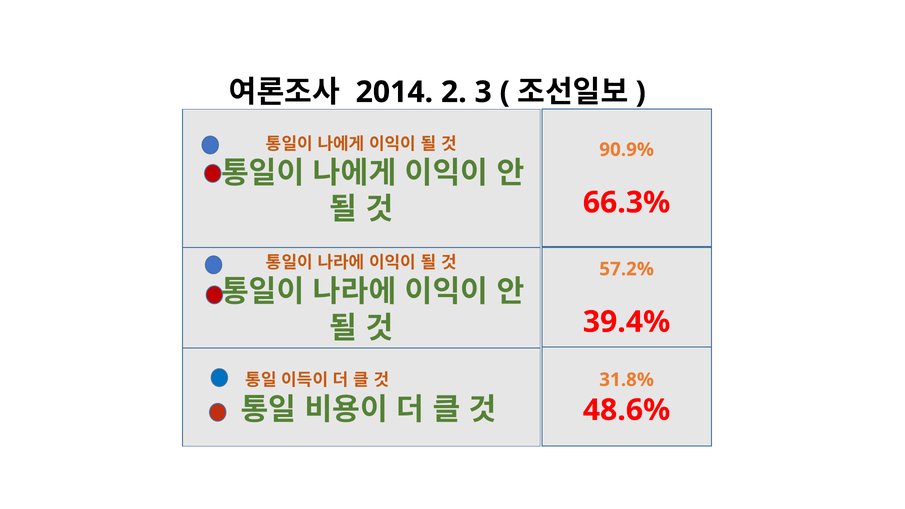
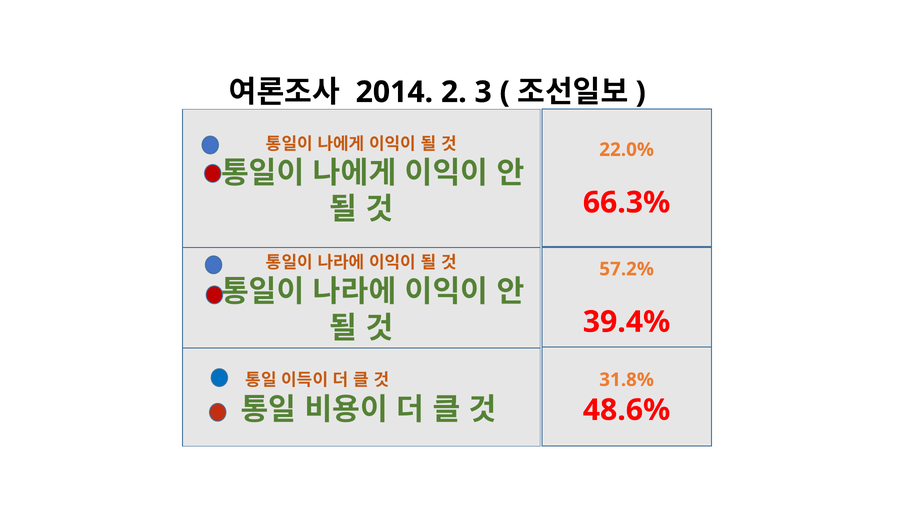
90.9%: 90.9% -> 22.0% (627, 150)
